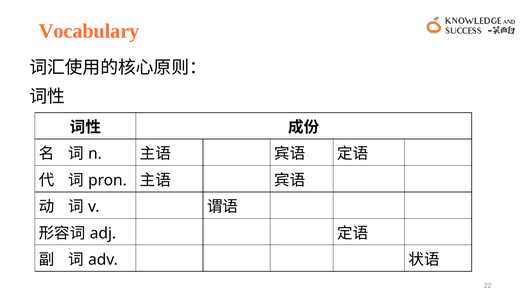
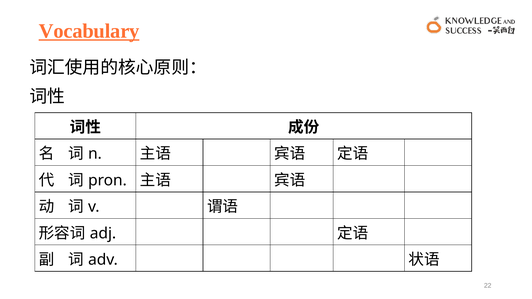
Vocabulary underline: none -> present (89, 31)
